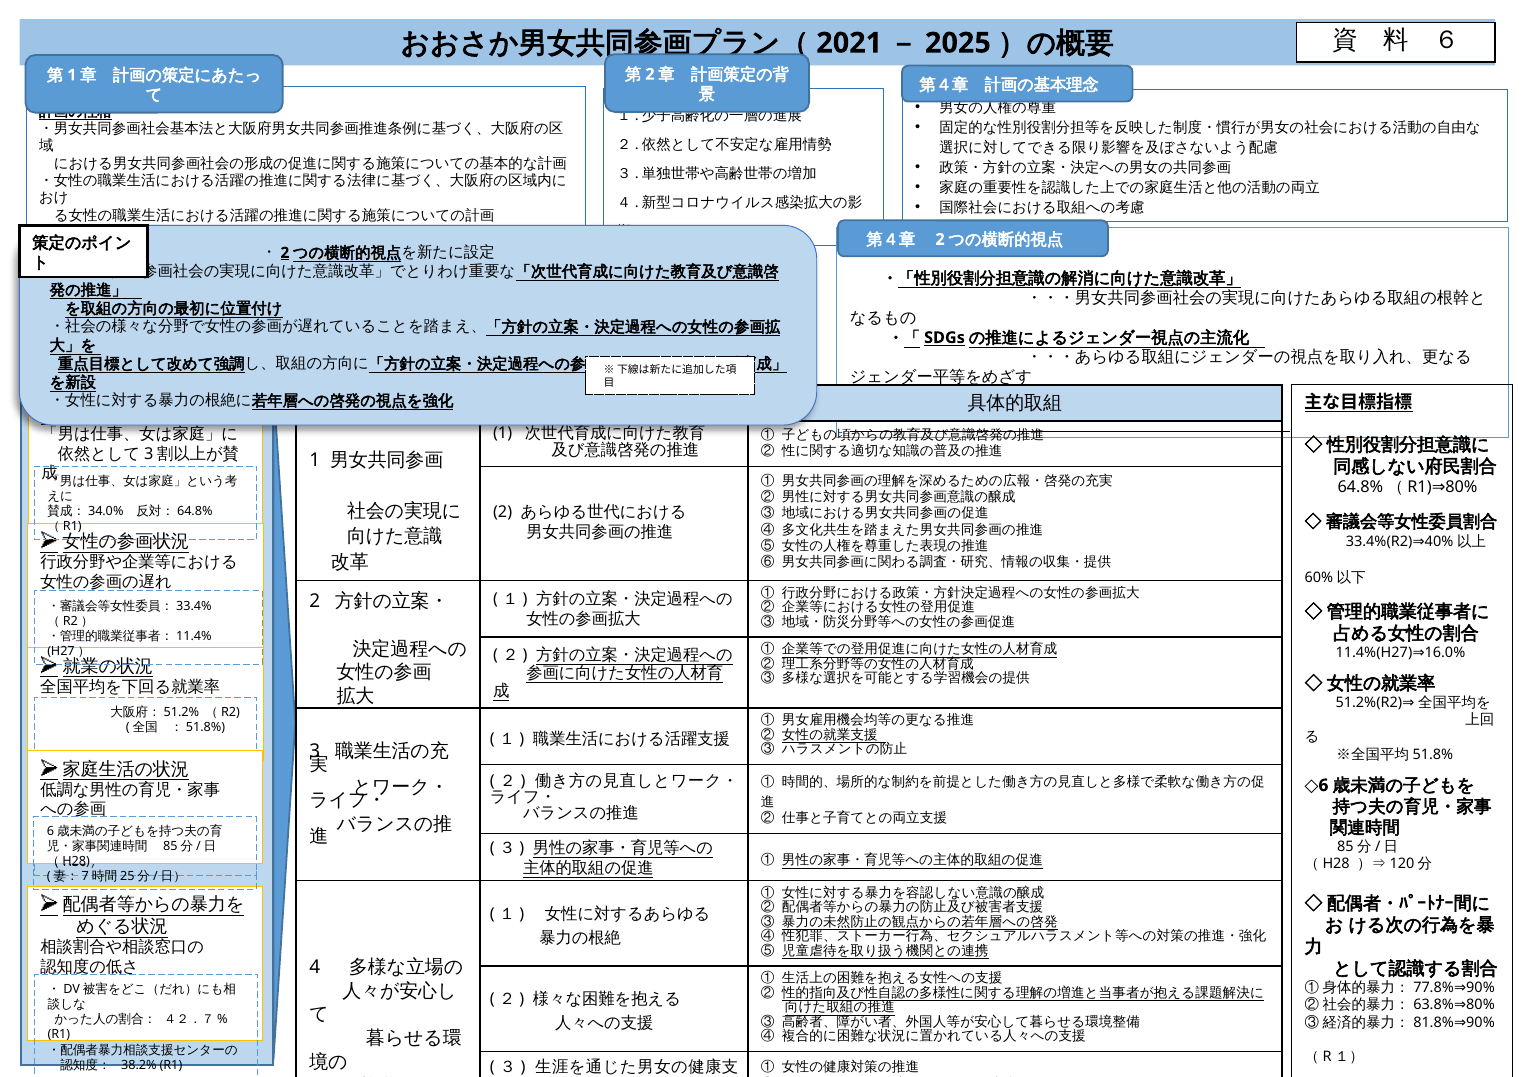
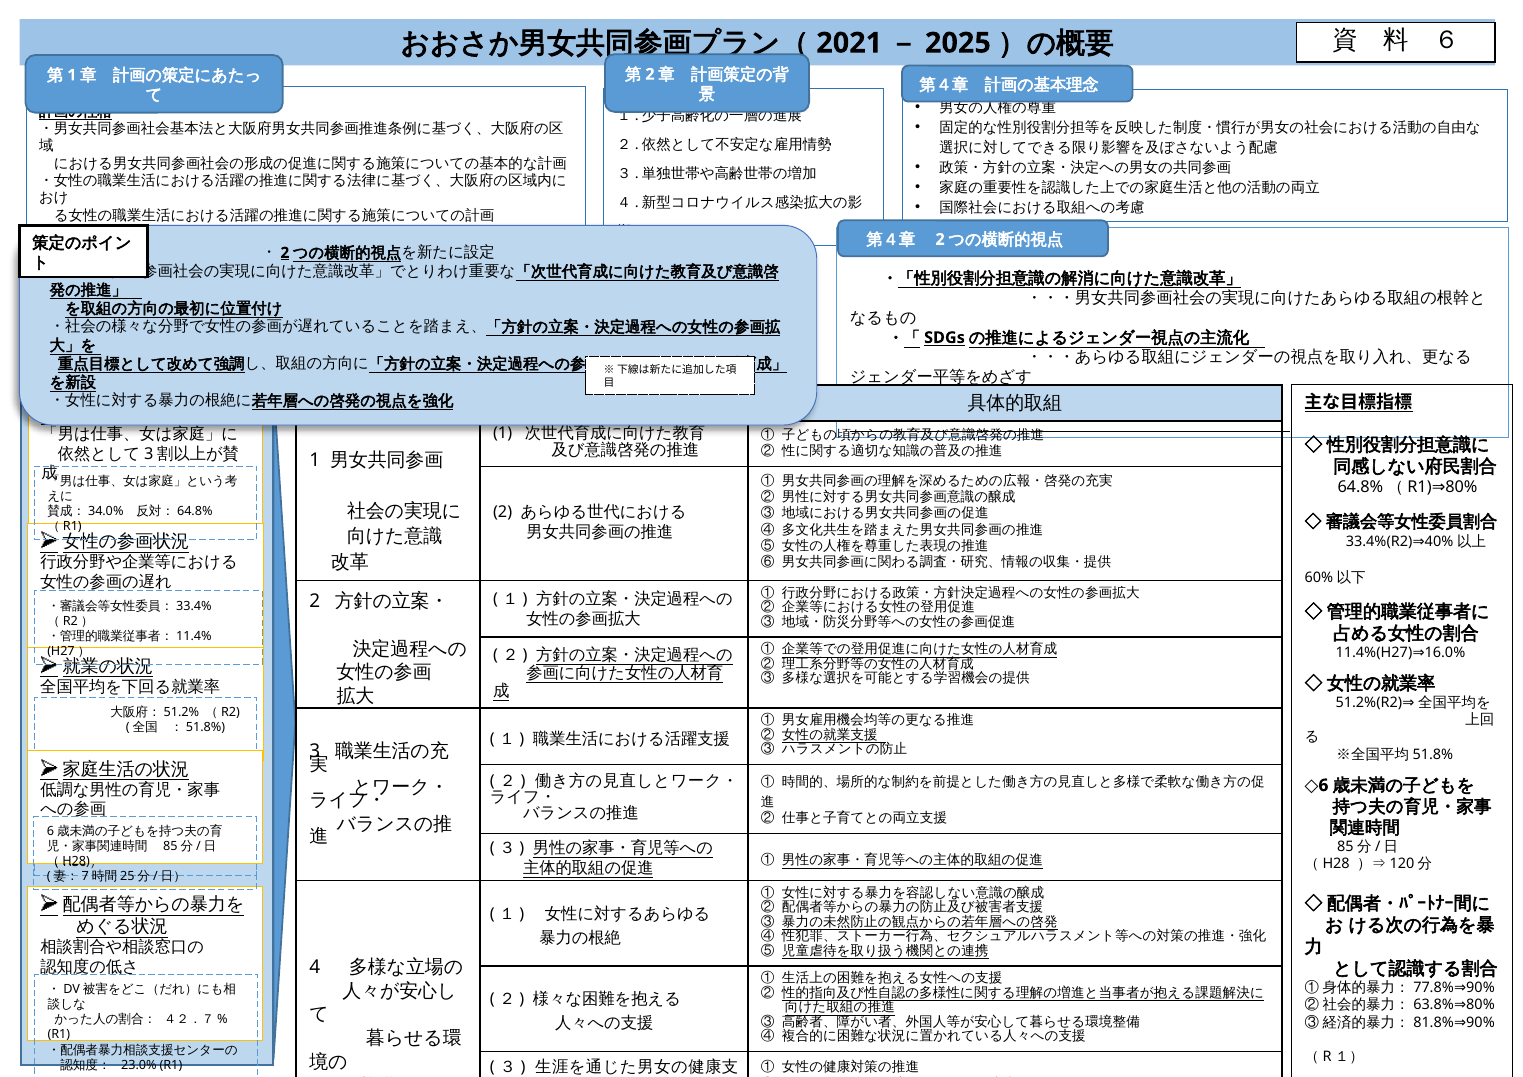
38.2%: 38.2% -> 23.0% (139, 1065)
